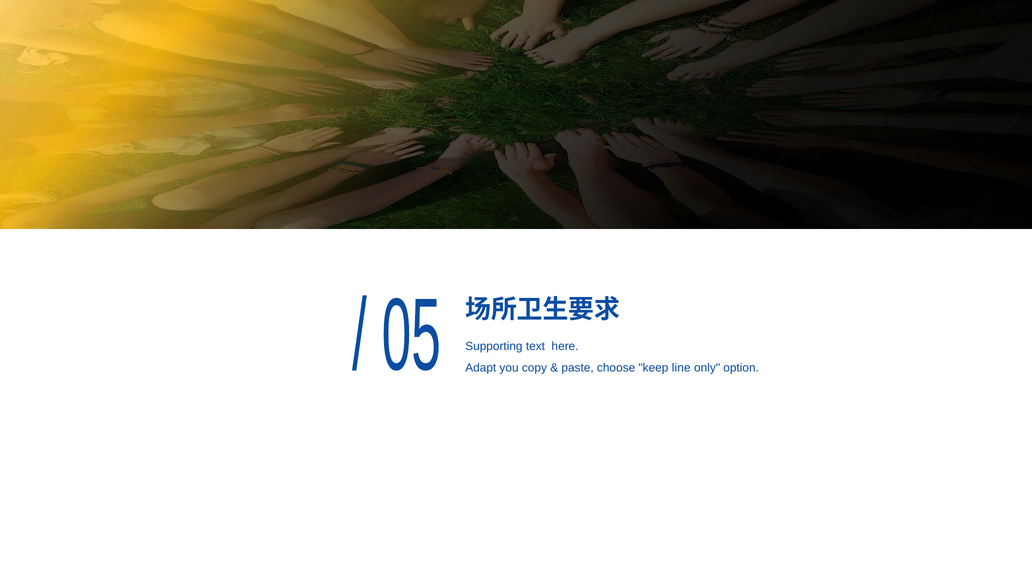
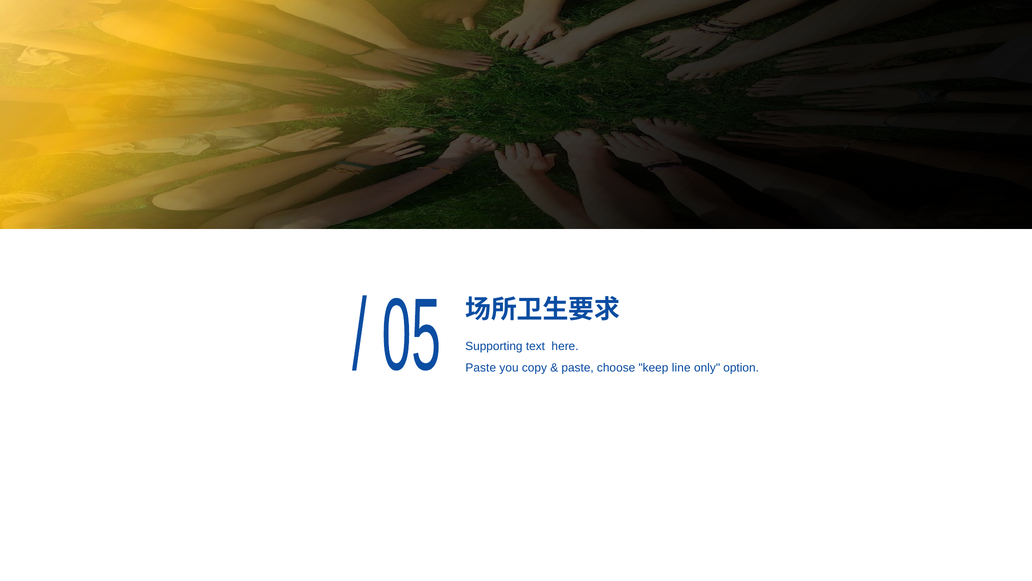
Adapt: Adapt -> Paste (481, 368)
